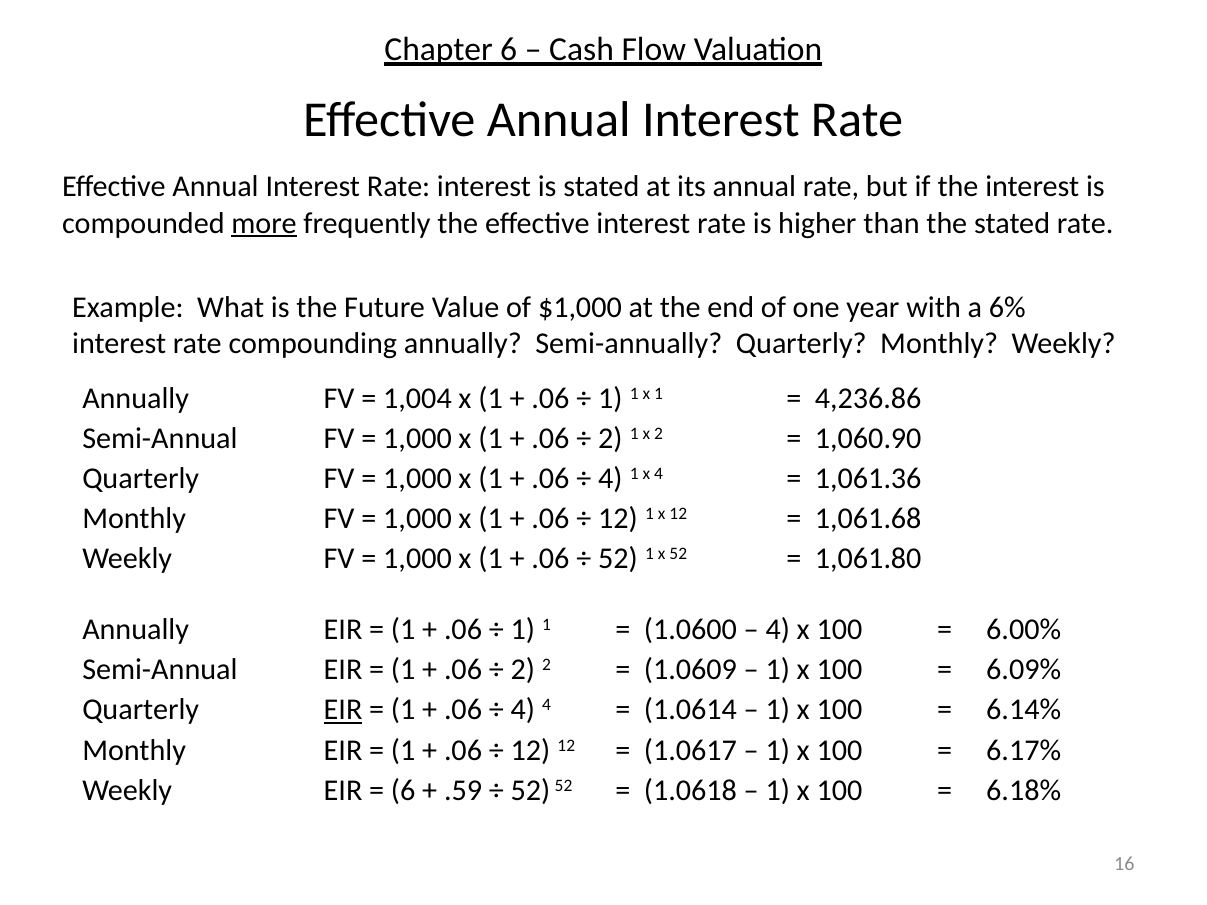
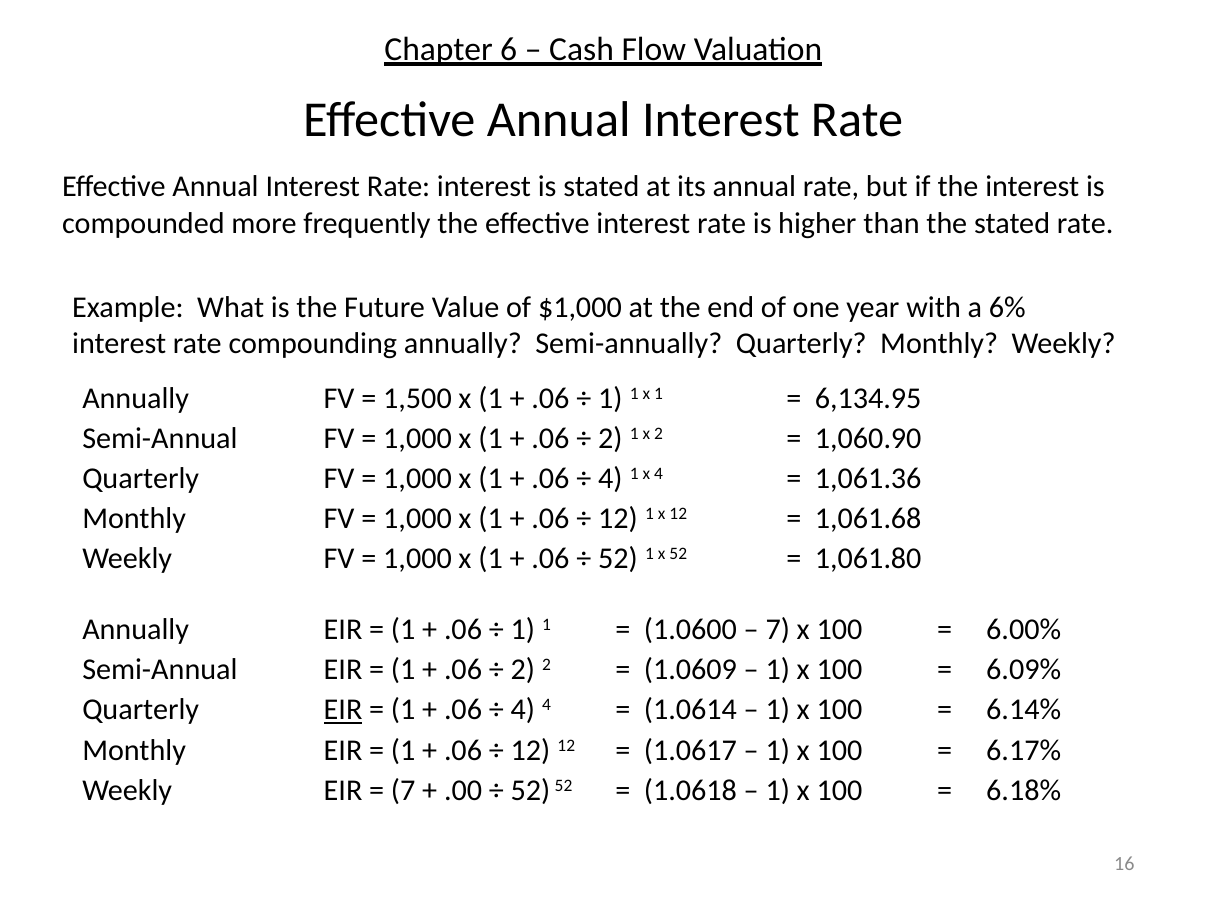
more underline: present -> none (264, 223)
1,004: 1,004 -> 1,500 (417, 398)
4,236.86: 4,236.86 -> 6,134.95 (868, 398)
4: 4 -> 7 (778, 630)
6: 6 -> 7 (403, 791)
.59: .59 -> .00 (463, 791)
